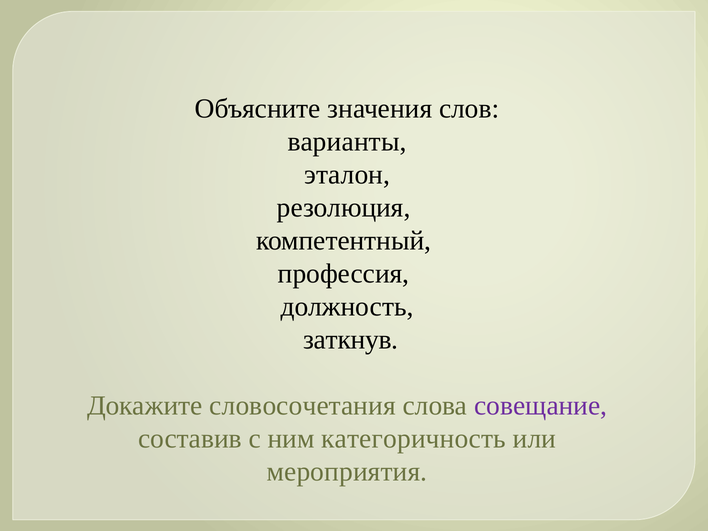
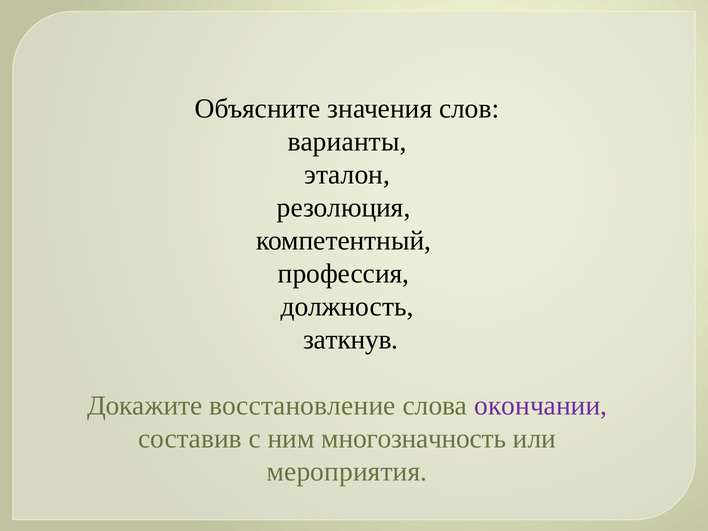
словосочетания: словосочетания -> восстановление (302, 406)
совещание: совещание -> окончании (541, 406)
категоричность: категоричность -> многозначность (414, 439)
